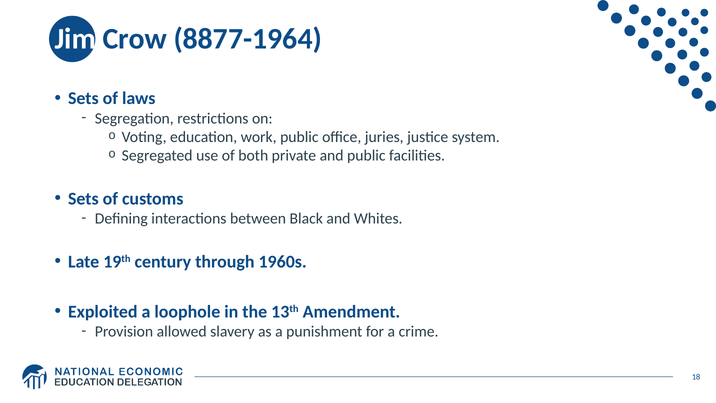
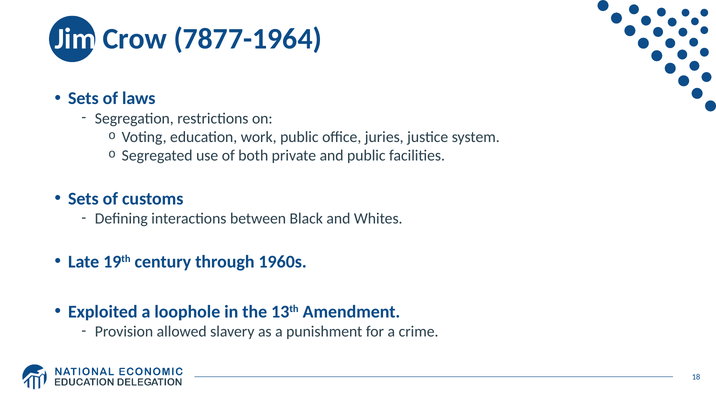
8877-1964: 8877-1964 -> 7877-1964 (248, 39)
